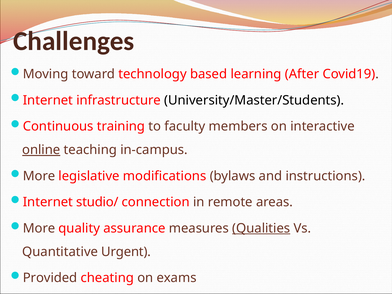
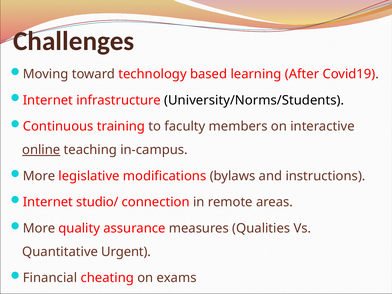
University/Master/Students: University/Master/Students -> University/Norms/Students (254, 100)
Qualities underline: present -> none (261, 228)
Provided: Provided -> Financial (50, 278)
